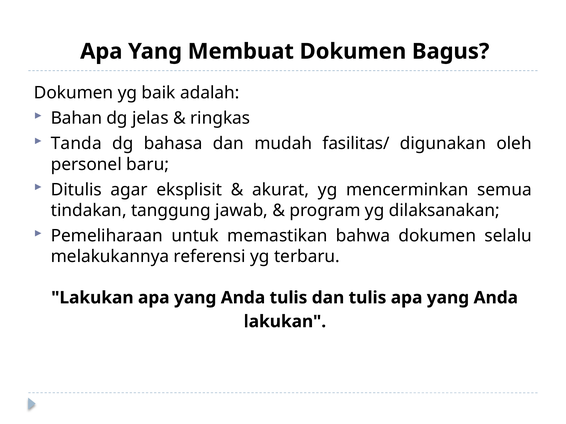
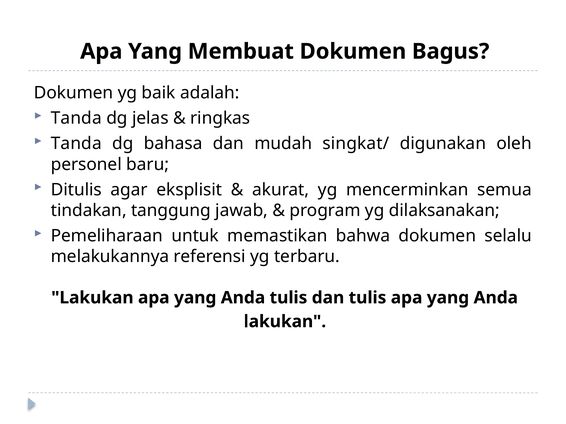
Bahan: Bahan -> Tanda (76, 118)
fasilitas/: fasilitas/ -> singkat/ (356, 144)
